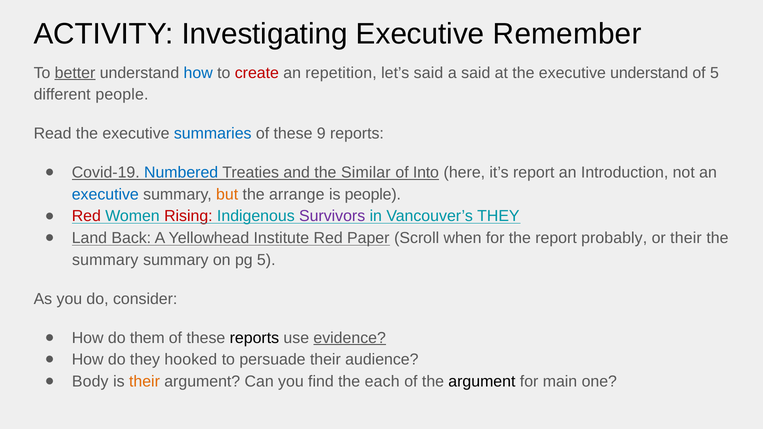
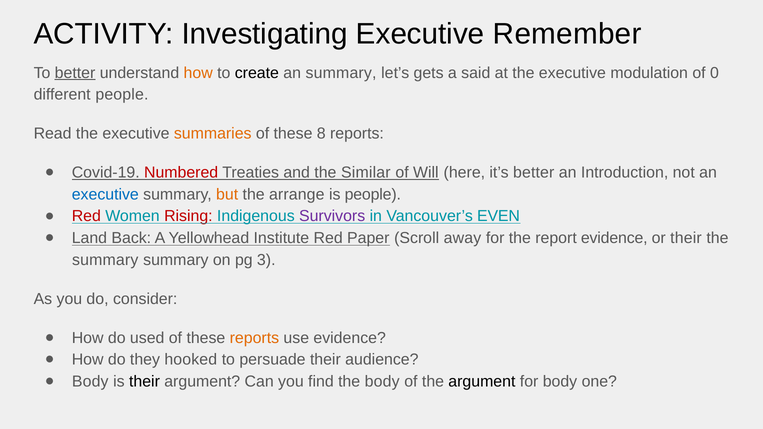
how colour: blue -> orange (198, 73)
create colour: red -> black (257, 73)
an repetition: repetition -> summary (341, 73)
let’s said: said -> gets (429, 73)
executive understand: understand -> modulation (649, 73)
of 5: 5 -> 0 (714, 73)
summaries colour: blue -> orange (213, 134)
9: 9 -> 8 (321, 134)
Numbered colour: blue -> red (181, 172)
Into: Into -> Will (426, 172)
it’s report: report -> better (534, 172)
Vancouver’s THEY: THEY -> EVEN (498, 216)
when: when -> away (462, 238)
report probably: probably -> evidence (614, 238)
pg 5: 5 -> 3 (266, 260)
them: them -> used (147, 338)
reports colour: black -> orange (254, 338)
evidence underline: present -> none (350, 338)
their colour: orange -> black (144, 382)
the each: each -> body (382, 382)
for main: main -> body (560, 382)
